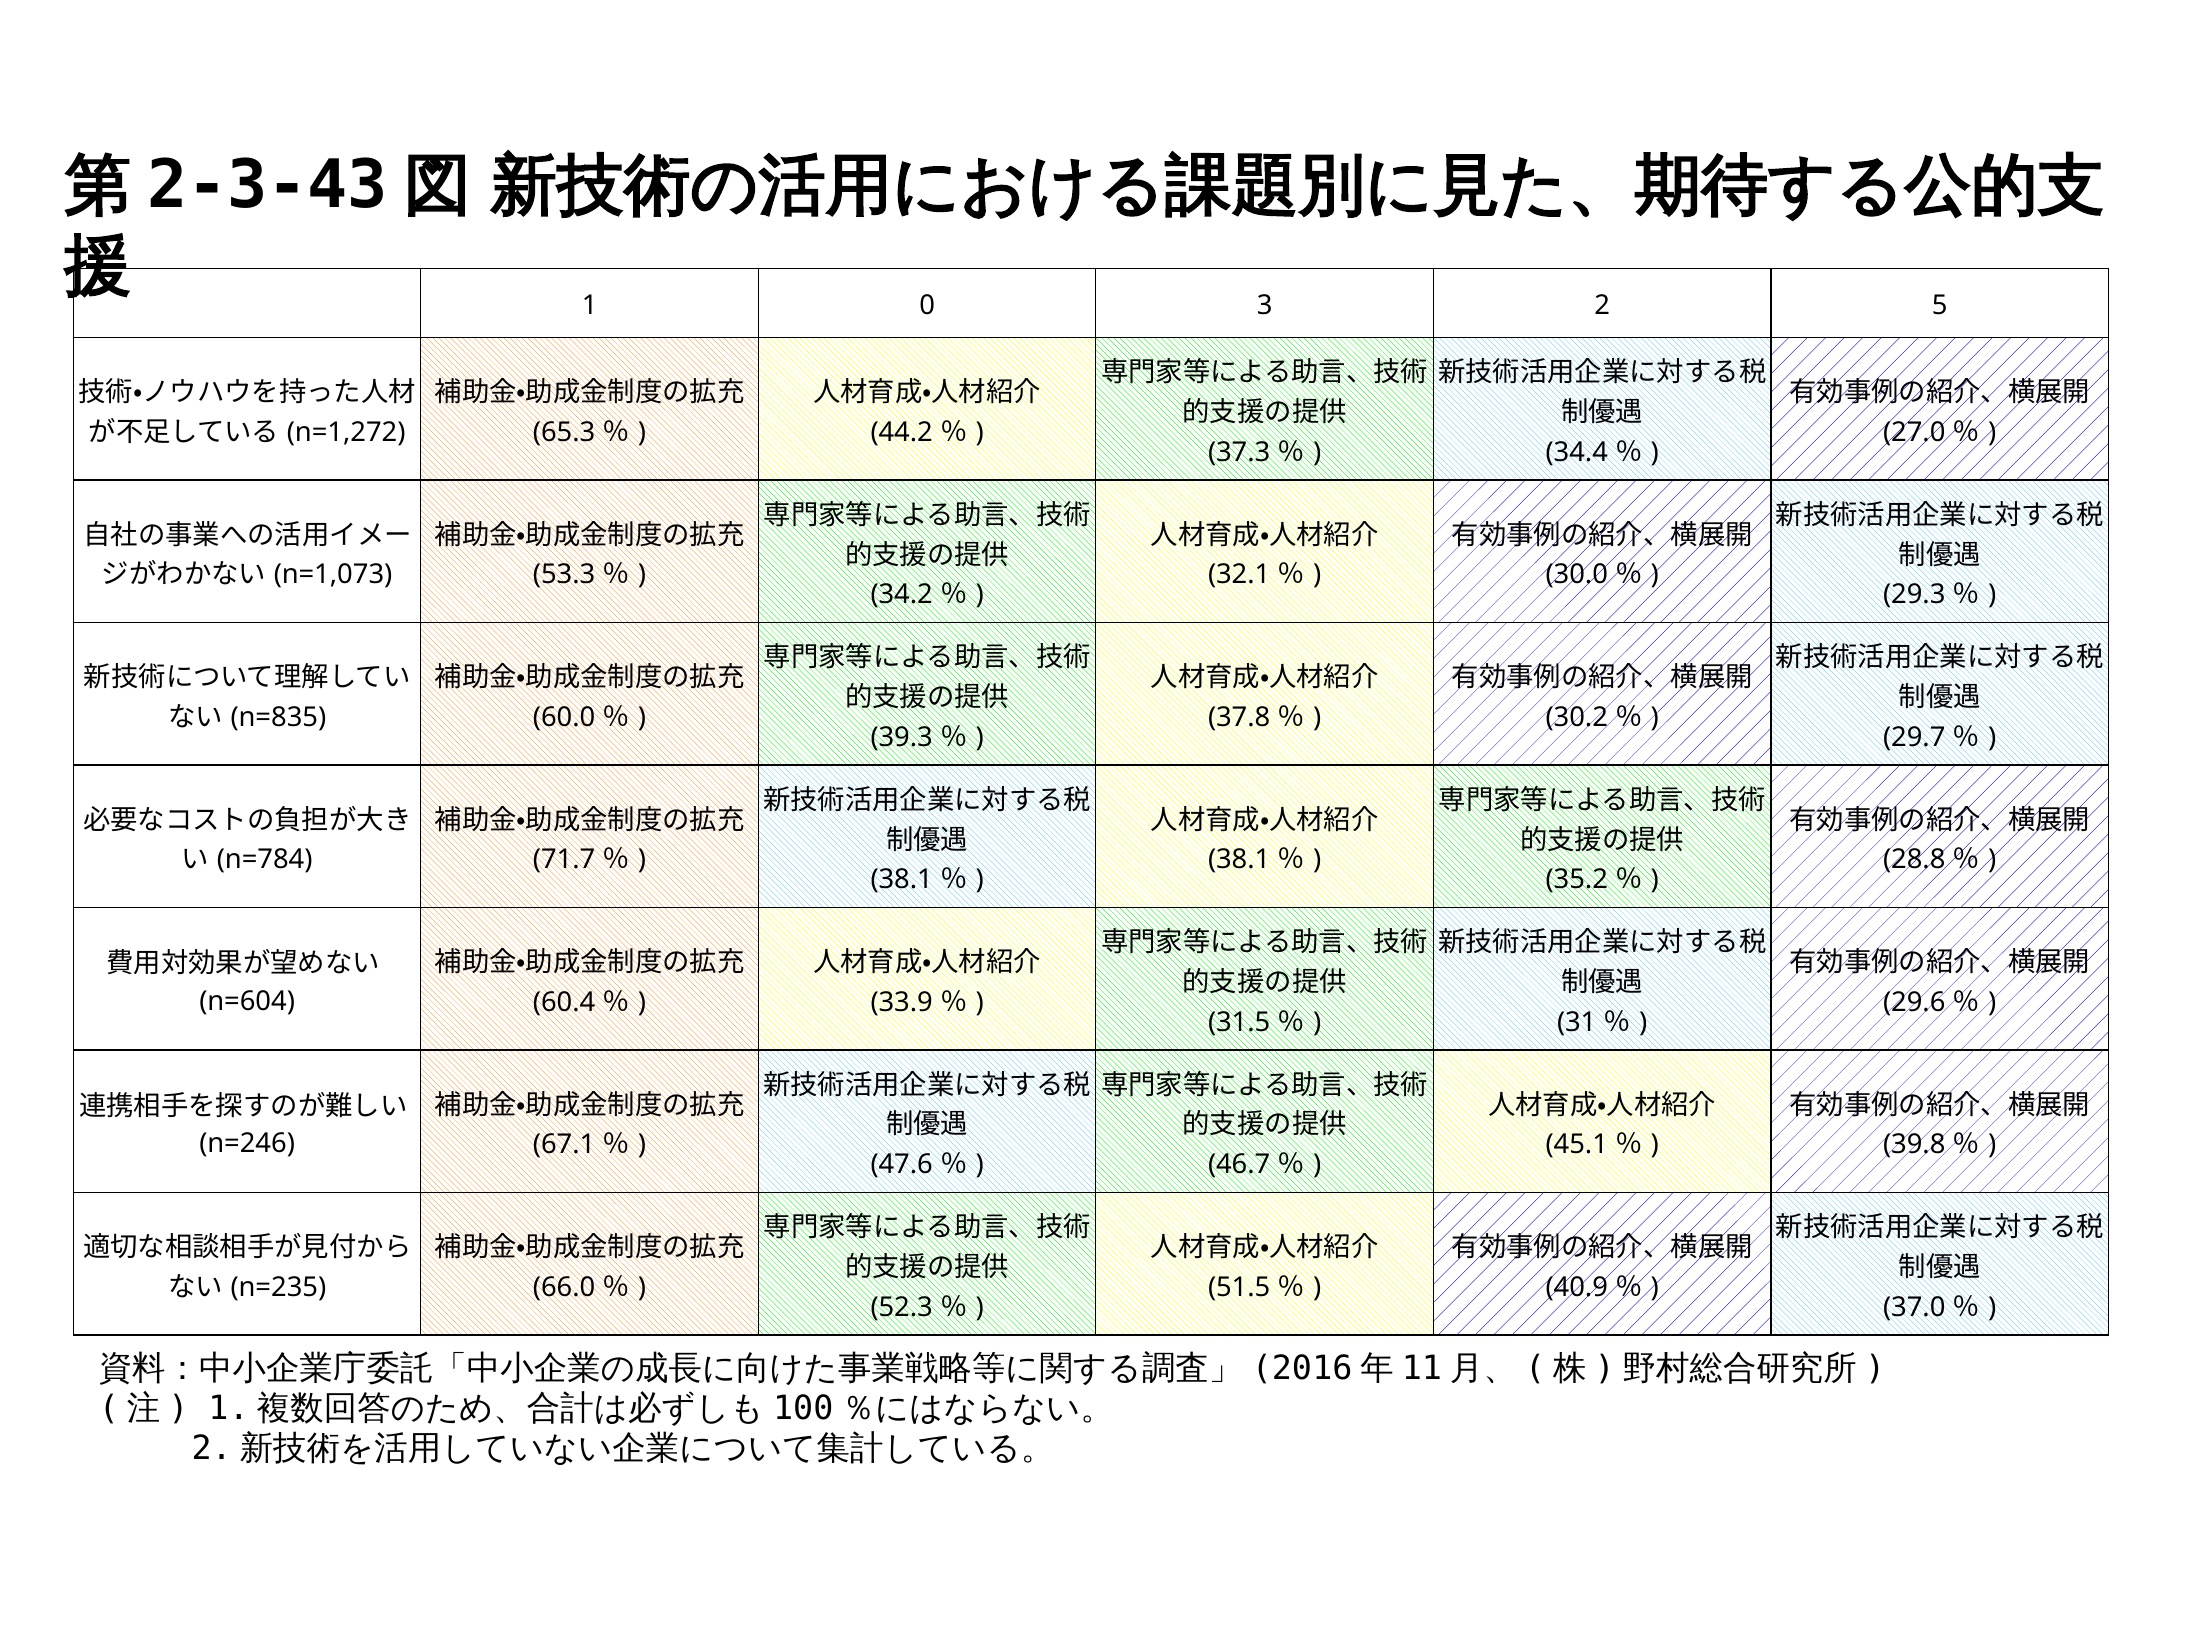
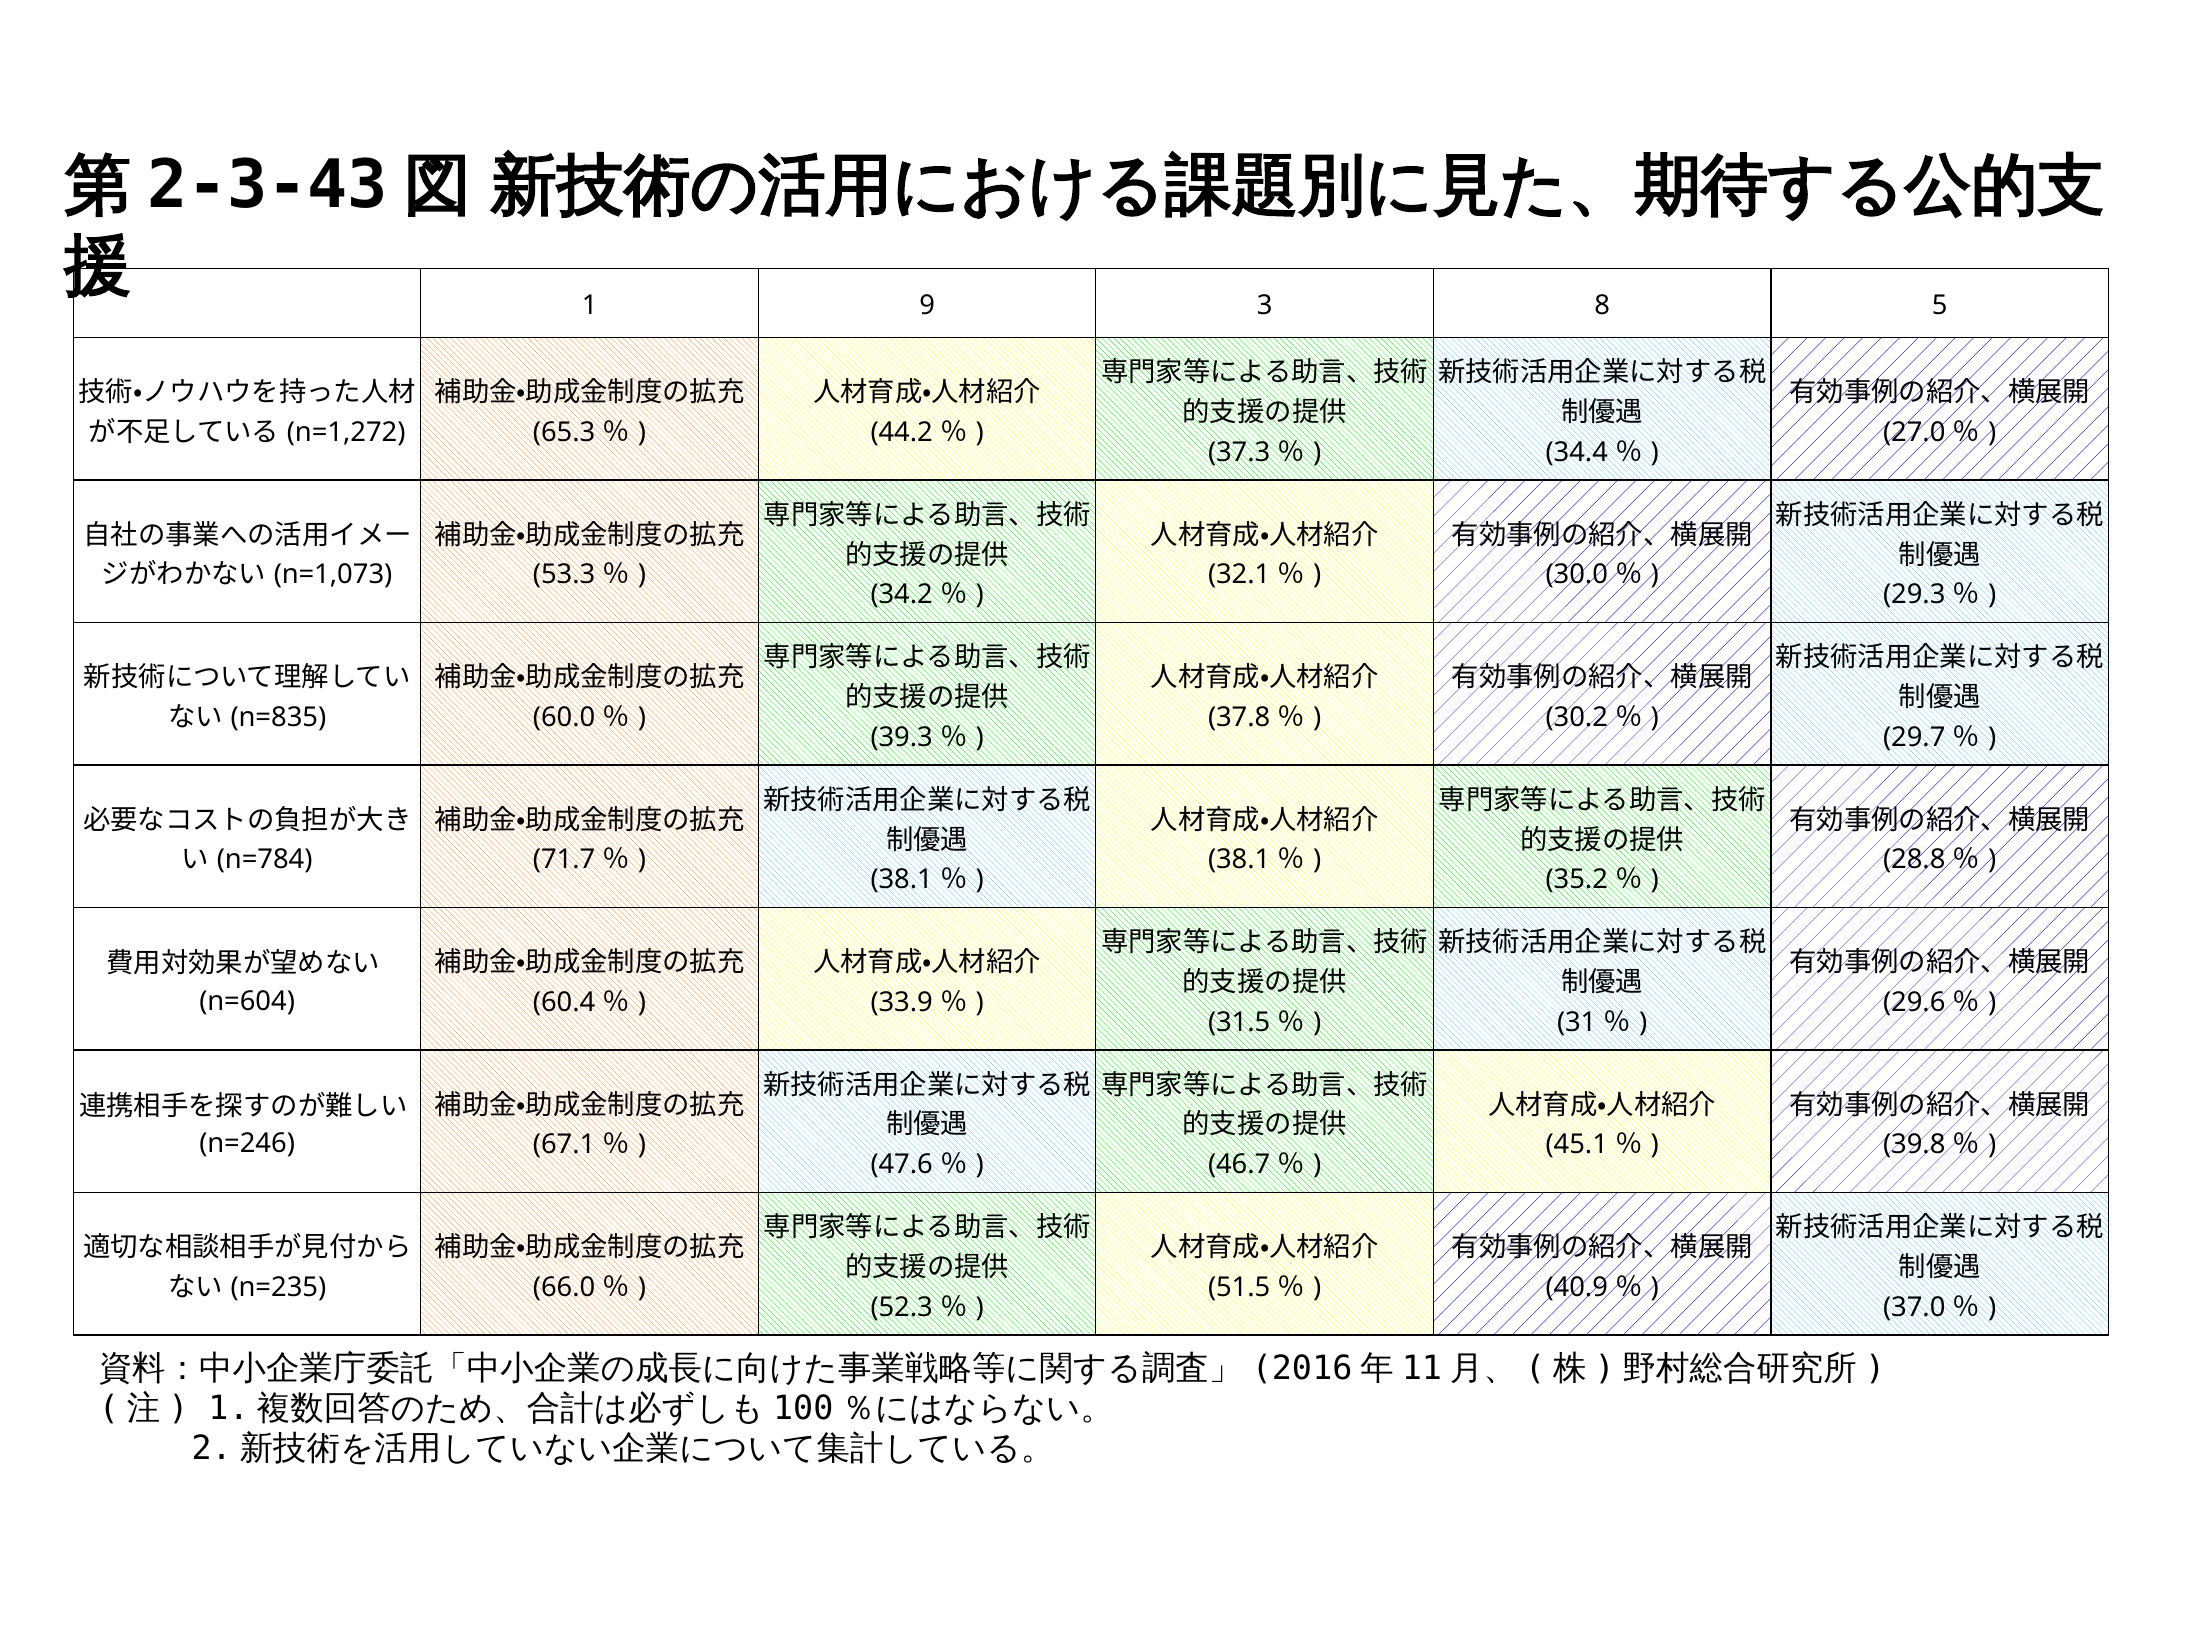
0: 0 -> 9 (927, 306)
2: 2 -> 8 (1602, 306)
